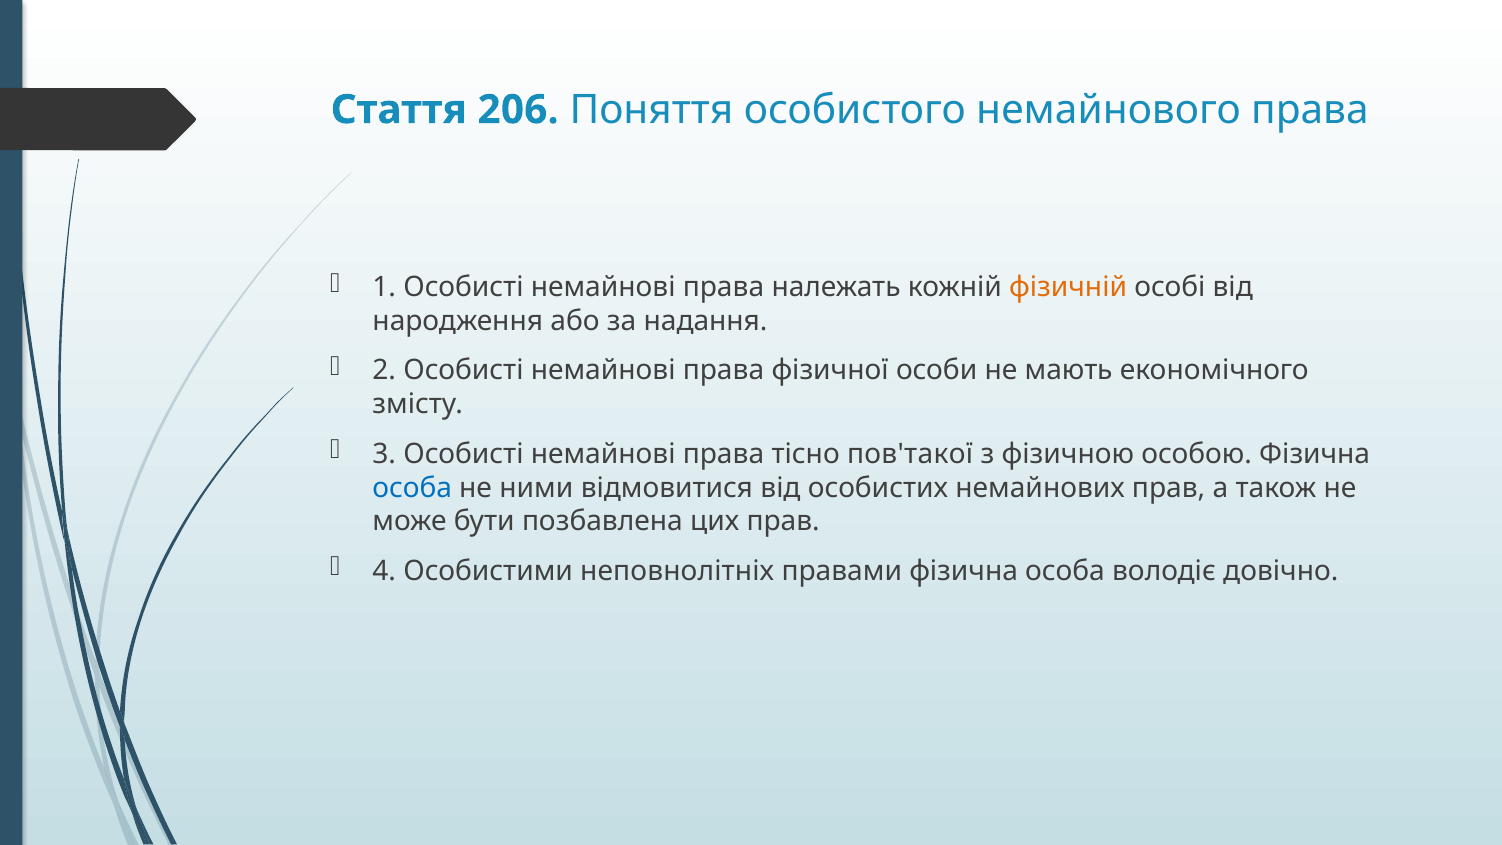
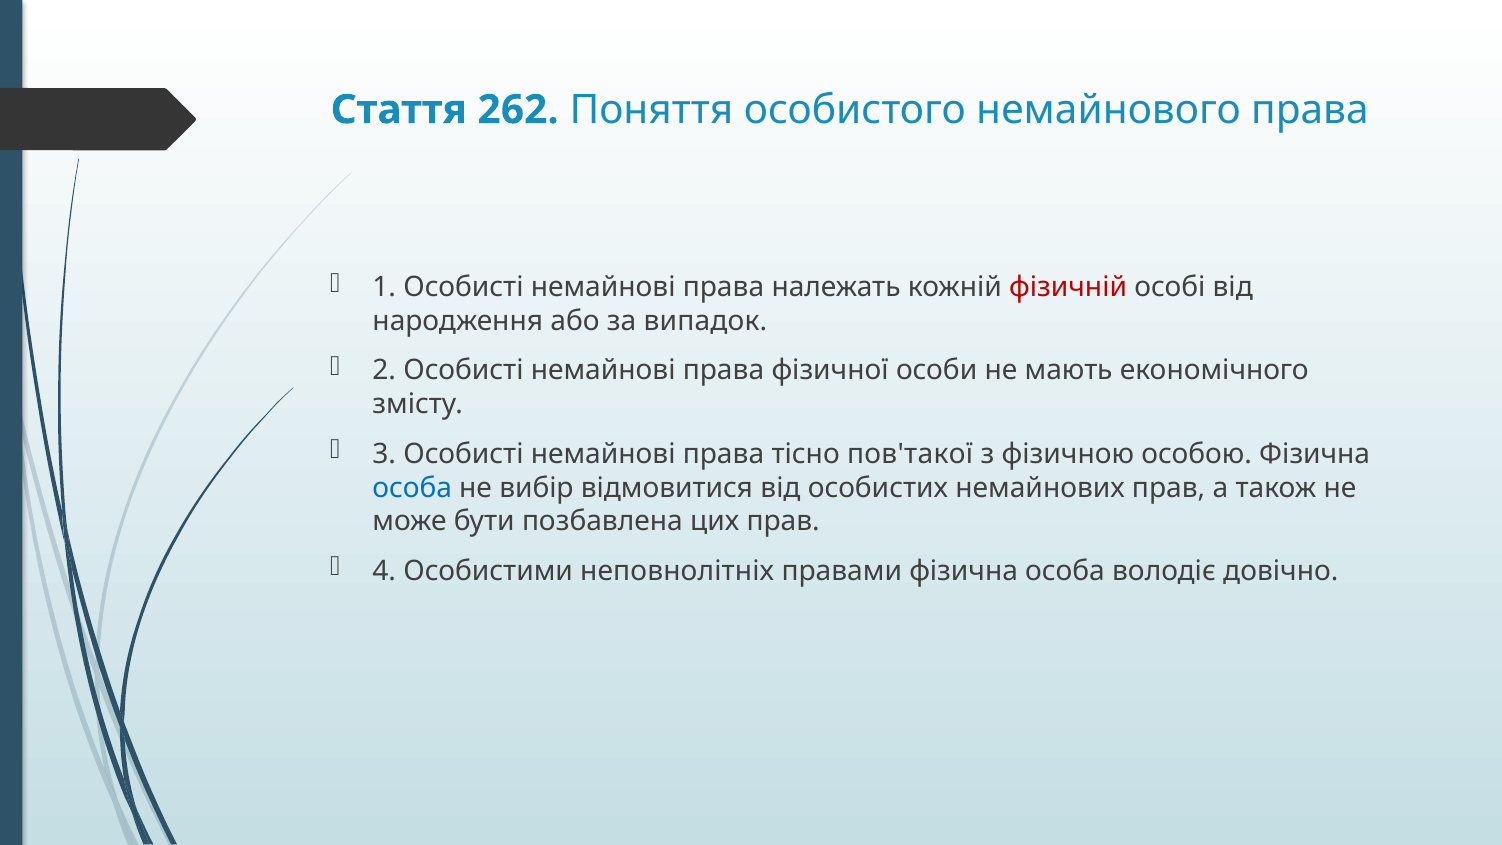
206: 206 -> 262 (518, 110)
фізичній colour: orange -> red (1068, 287)
надання: надання -> випадок (705, 321)
ними: ними -> вибір (536, 488)
